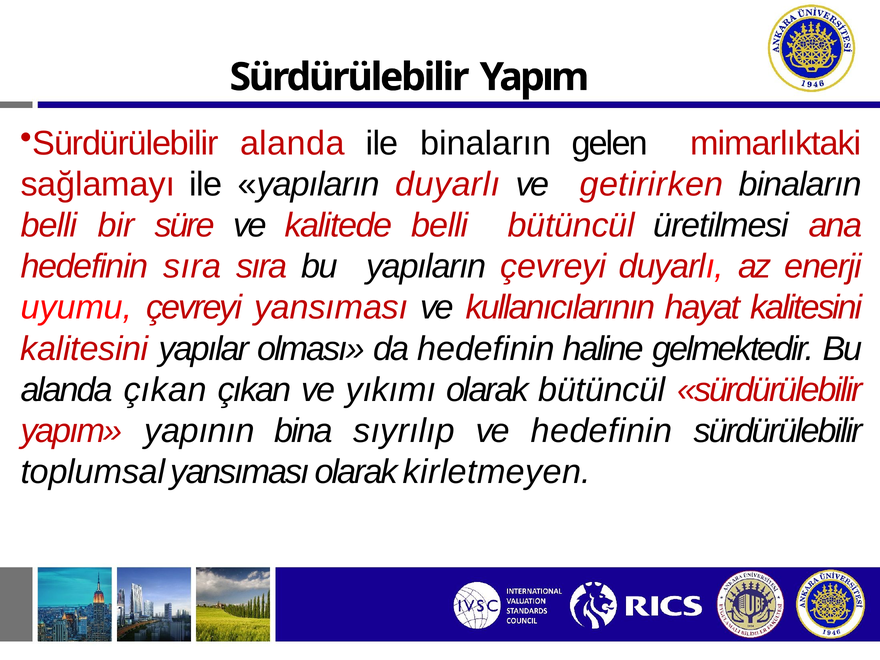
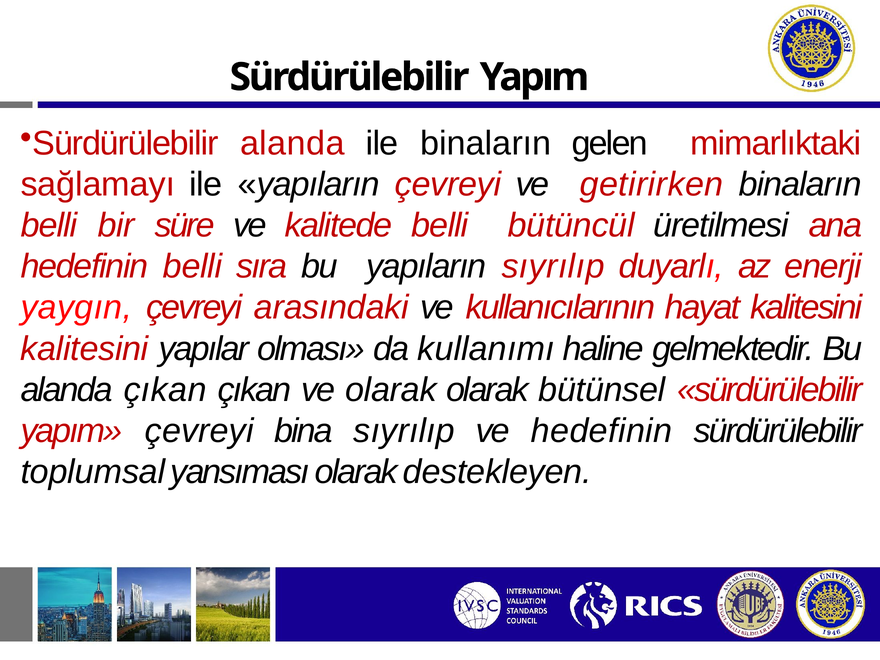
yapıların duyarlı: duyarlı -> çevreyi (448, 184)
hedefinin sıra: sıra -> belli (193, 267)
yapıların çevreyi: çevreyi -> sıyrılıp (553, 267)
uyumu: uyumu -> yaygın (76, 308)
çevreyi yansıması: yansıması -> arasındaki (331, 308)
da hedefinin: hedefinin -> kullanımı (486, 349)
ve yıkımı: yıkımı -> olarak (391, 390)
olarak bütüncül: bütüncül -> bütünsel (602, 390)
yapım yapının: yapının -> çevreyi (199, 431)
kirletmeyen: kirletmeyen -> destekleyen (497, 472)
